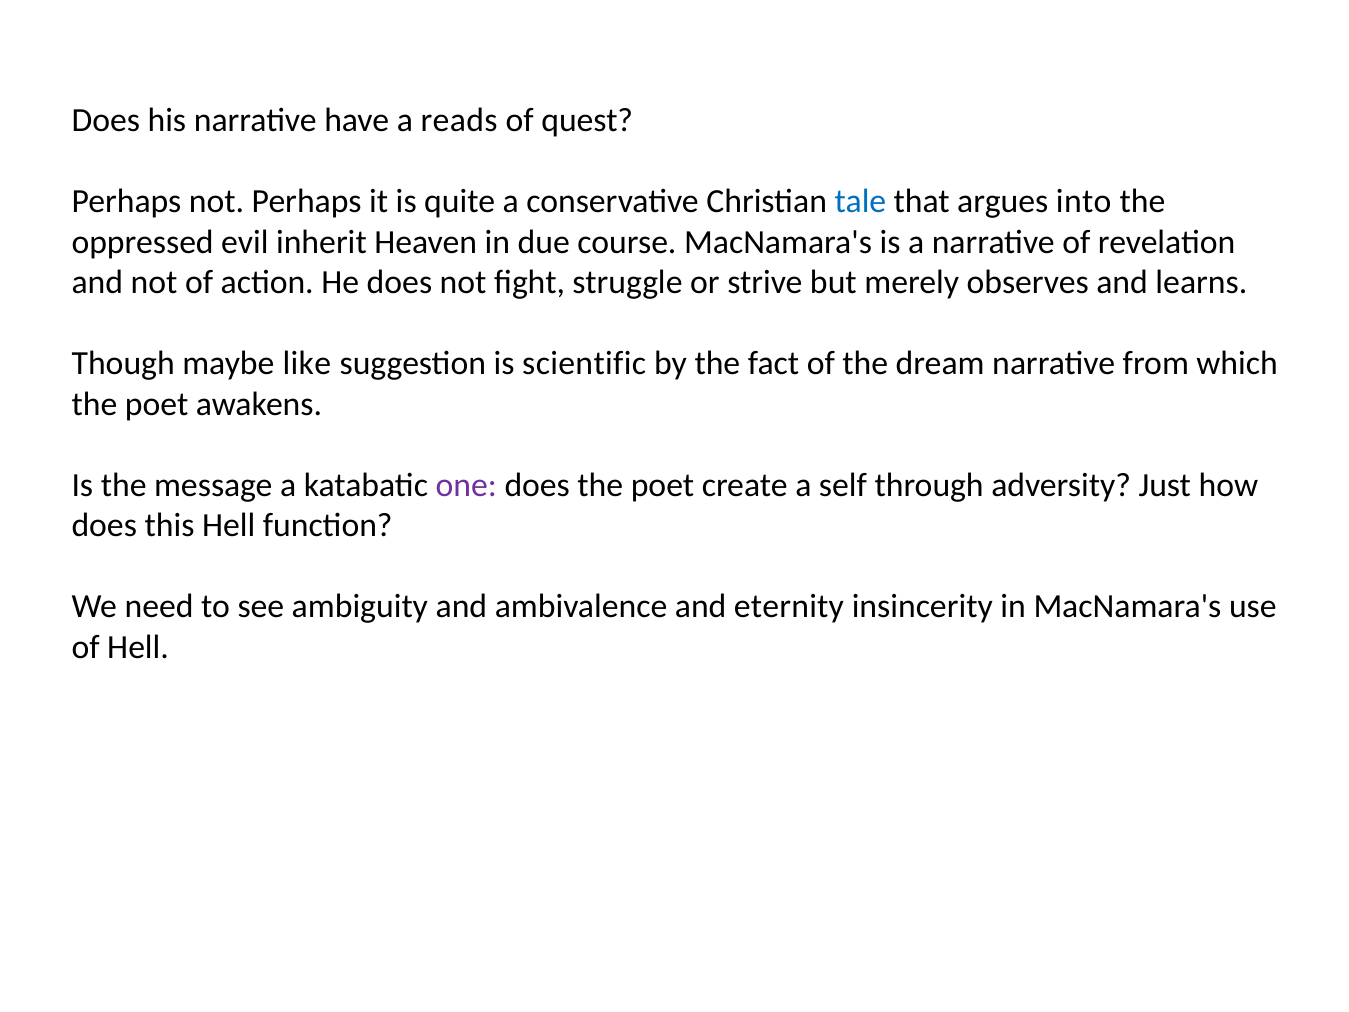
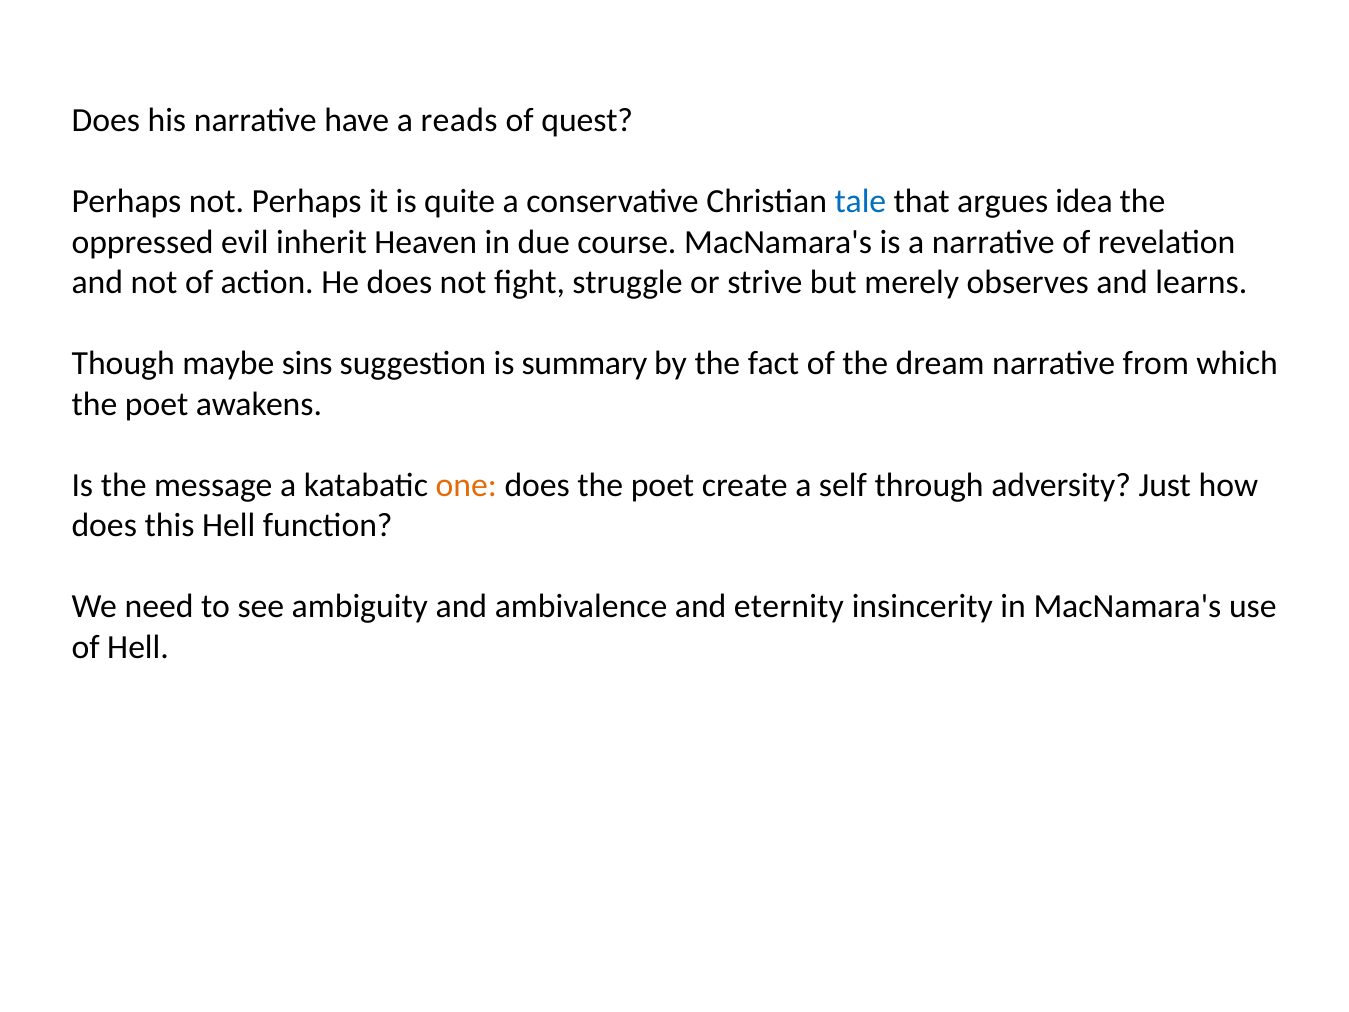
into: into -> idea (1084, 202)
like: like -> sins (307, 364)
scientific: scientific -> summary (585, 364)
one colour: purple -> orange (466, 485)
